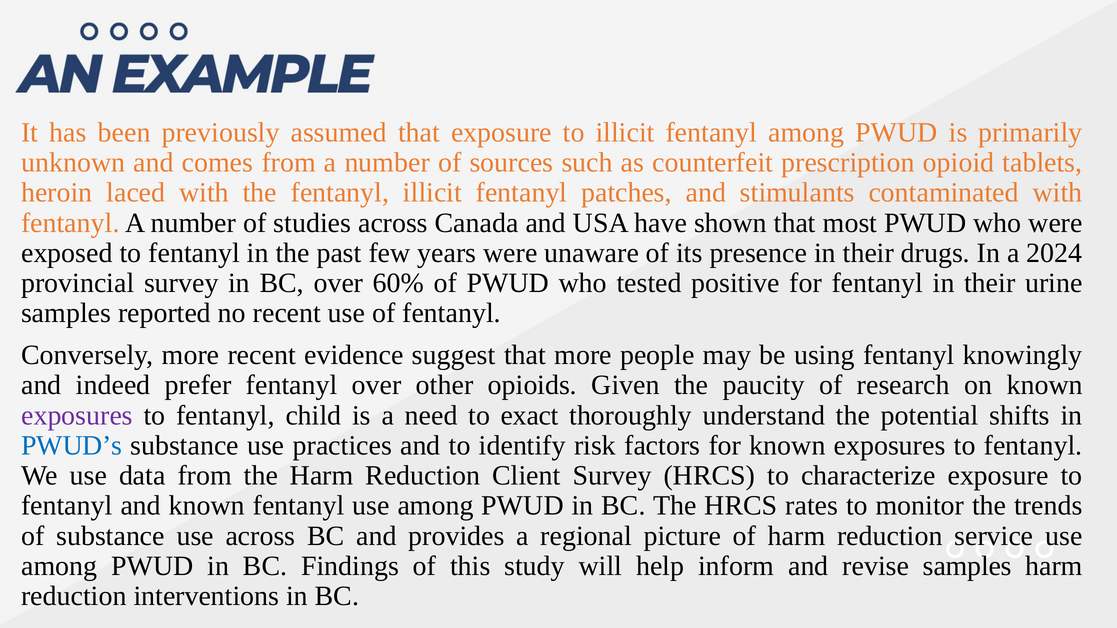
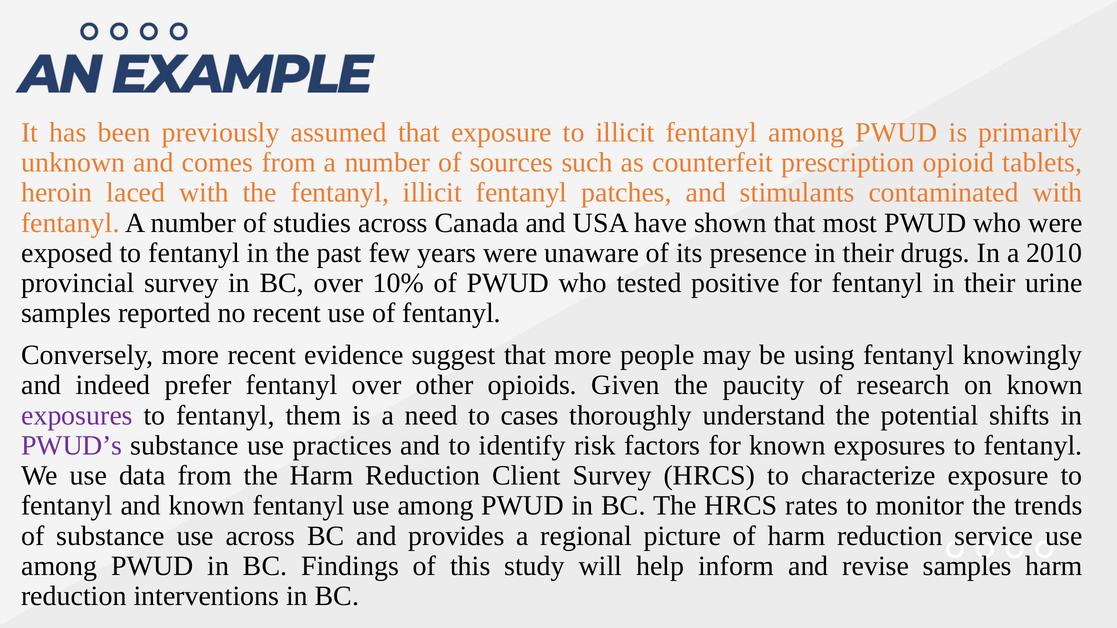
2024: 2024 -> 2010 (1054, 253)
60%: 60% -> 10% (399, 283)
child: child -> them (313, 415)
exact: exact -> cases (530, 415)
PWUD’s colour: blue -> purple (72, 446)
